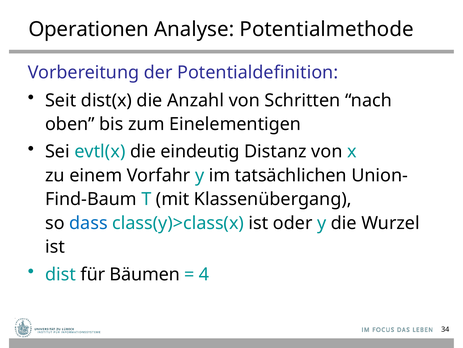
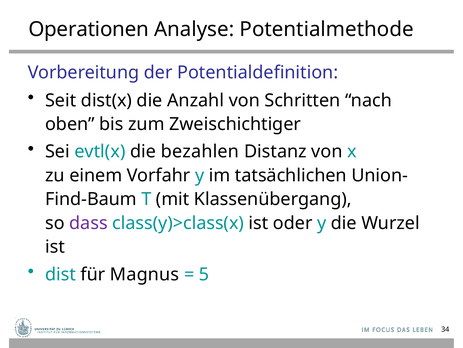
Einelementigen: Einelementigen -> Zweischichtiger (235, 124)
eindeutig: eindeutig -> bezahlen (200, 151)
dass colour: blue -> purple (88, 223)
Bäumen: Bäumen -> Magnus (145, 274)
4: 4 -> 5 (204, 274)
